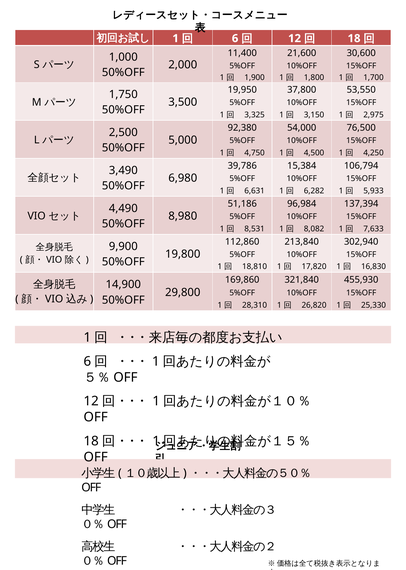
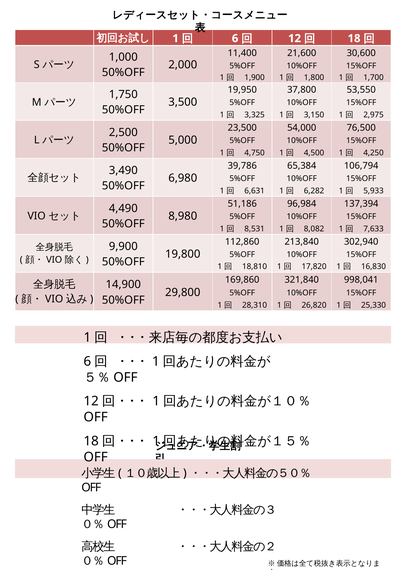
92,380: 92,380 -> 23,500 (242, 128)
15,384: 15,384 -> 65,384 (302, 166)
455,930: 455,930 -> 998,041 (361, 280)
